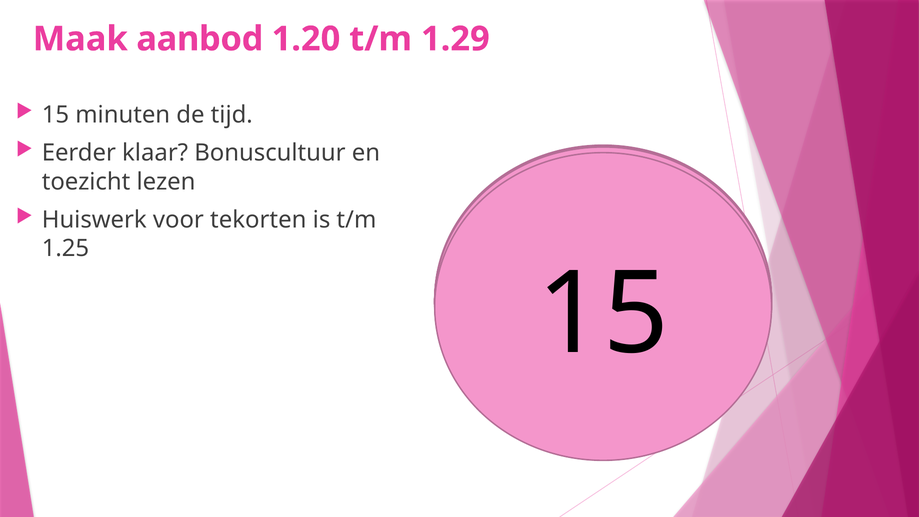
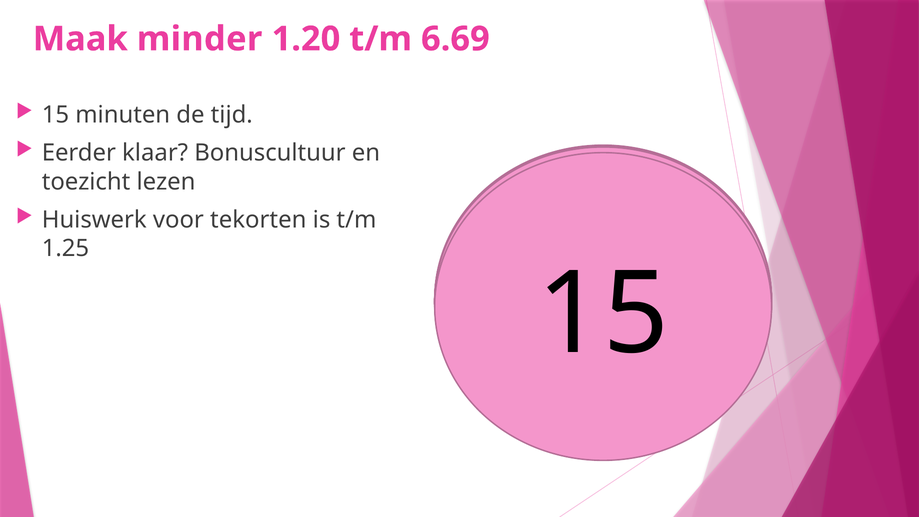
aanbod: aanbod -> minder (200, 39)
1.29: 1.29 -> 6.69 (455, 39)
